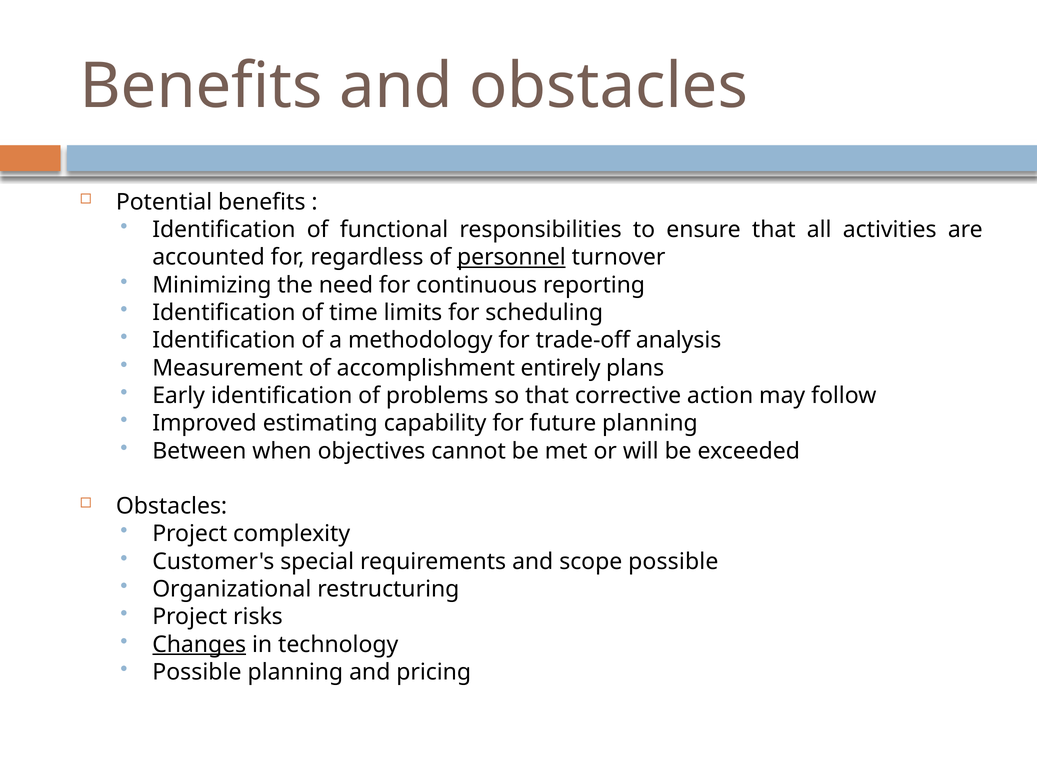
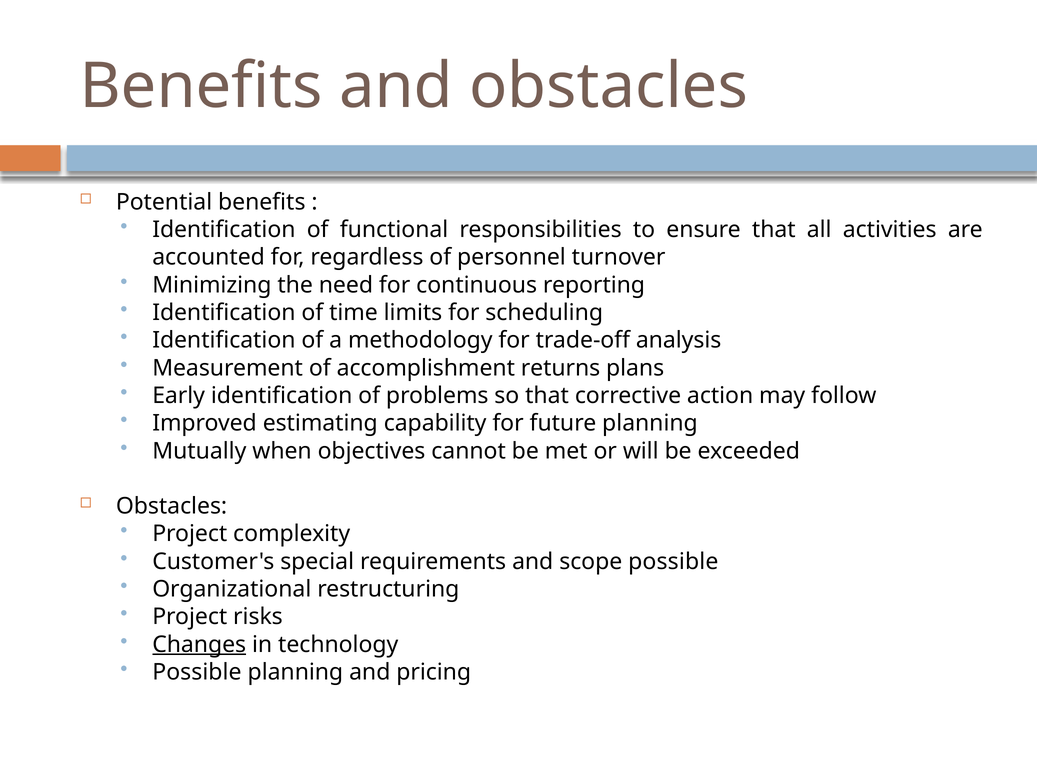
personnel underline: present -> none (511, 257)
entirely: entirely -> returns (561, 368)
Between: Between -> Mutually (199, 451)
